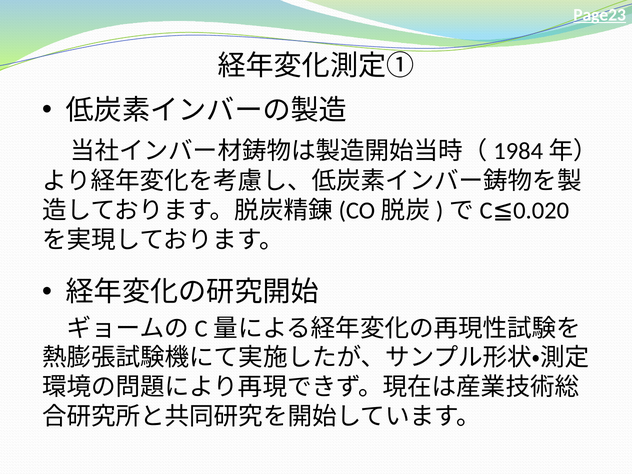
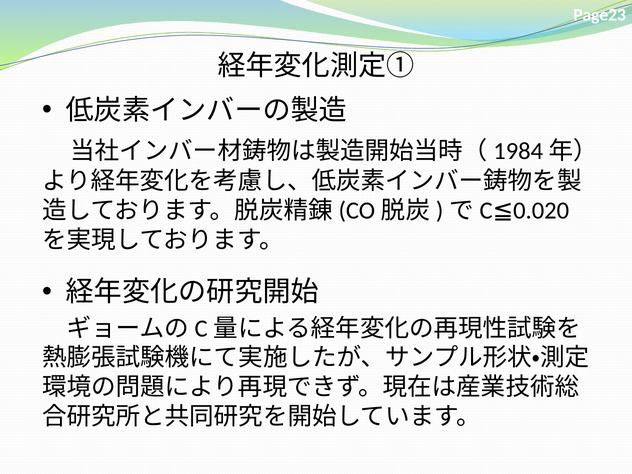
Page23 underline: present -> none (600, 15)
